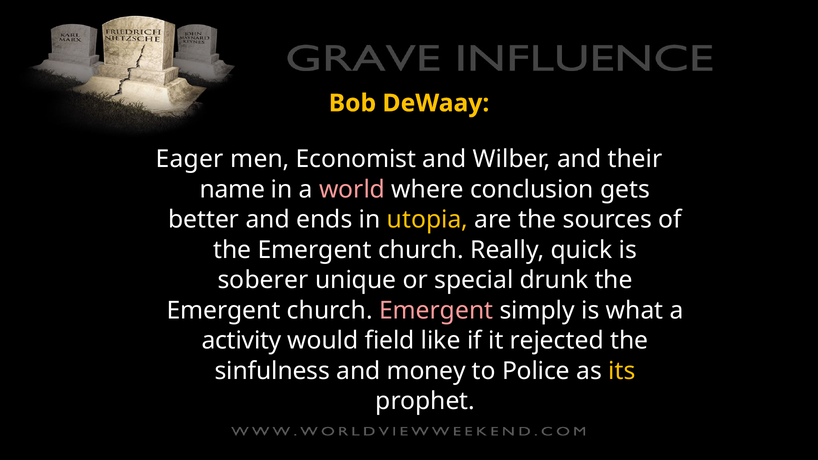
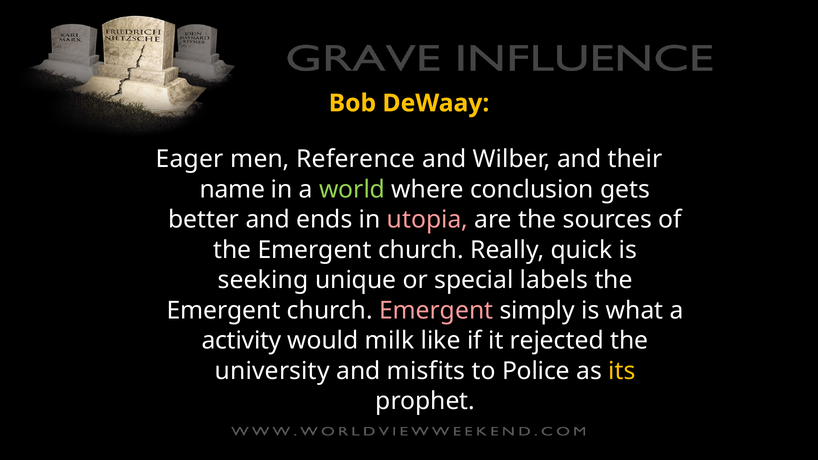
Economist: Economist -> Reference (356, 159)
world colour: pink -> light green (352, 189)
utopia colour: yellow -> pink (427, 220)
soberer: soberer -> seeking (263, 280)
drunk: drunk -> labels (554, 280)
field: field -> milk (390, 341)
sinfulness: sinfulness -> university (272, 371)
money: money -> misfits (426, 371)
